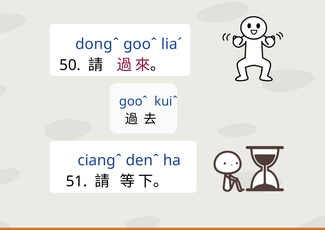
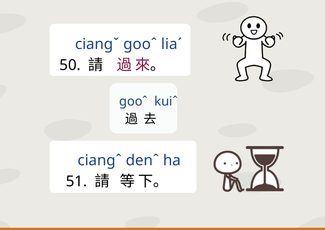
dongˆ: dongˆ -> ciangˇ (97, 44)
